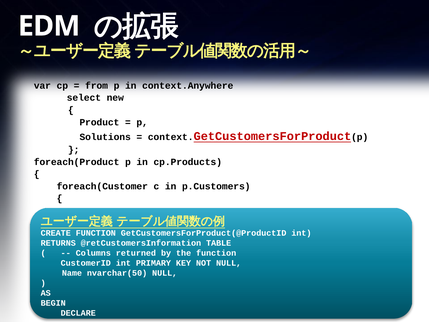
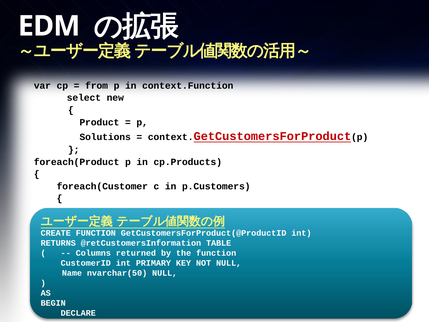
context.Anywhere: context.Anywhere -> context.Function (188, 86)
